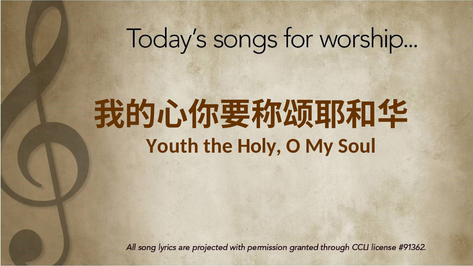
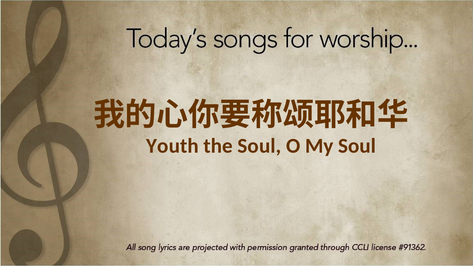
the Holy: Holy -> Soul (259, 146)
